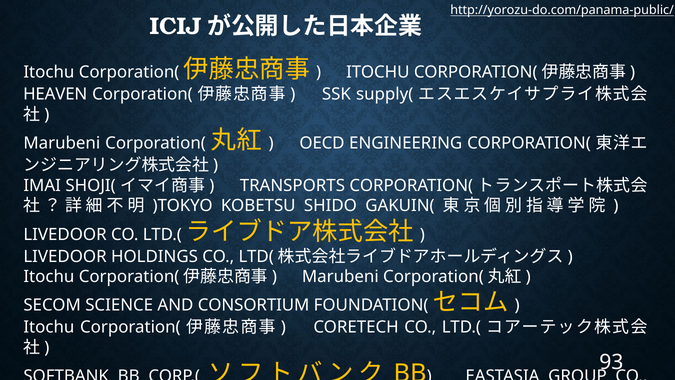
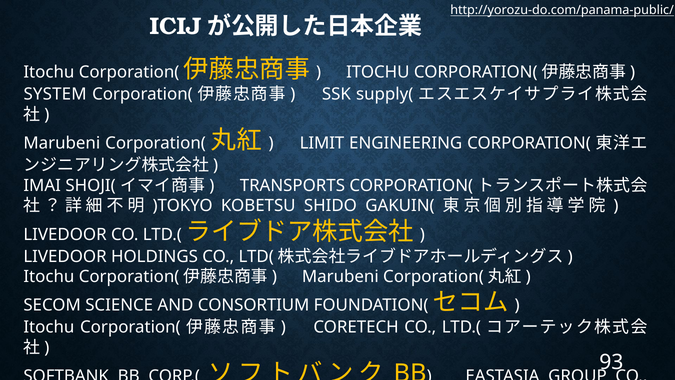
HEAVEN: HEAVEN -> SYSTEM (55, 94)
OECD: OECD -> LIMIT (322, 143)
